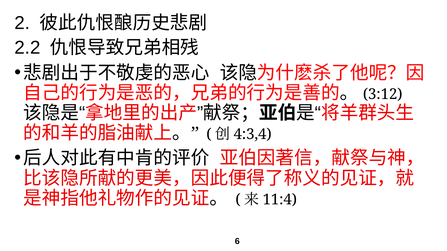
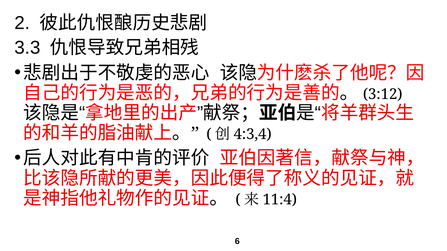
2.2: 2.2 -> 3.3 (27, 48)
